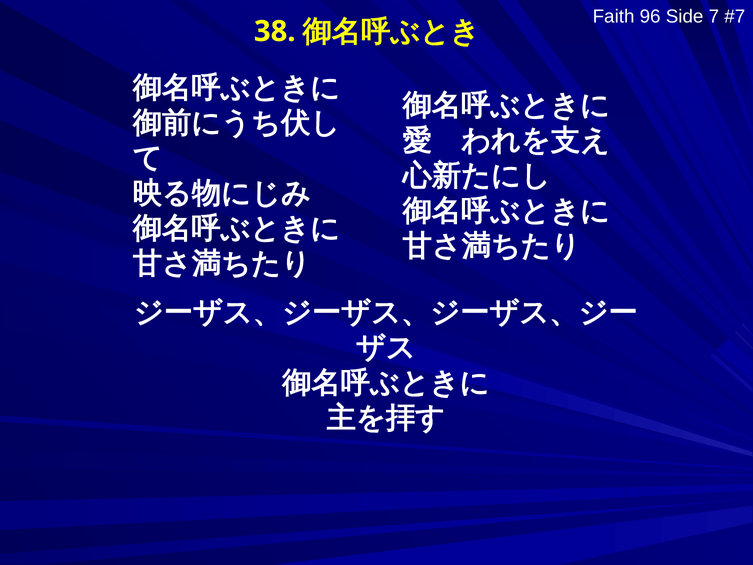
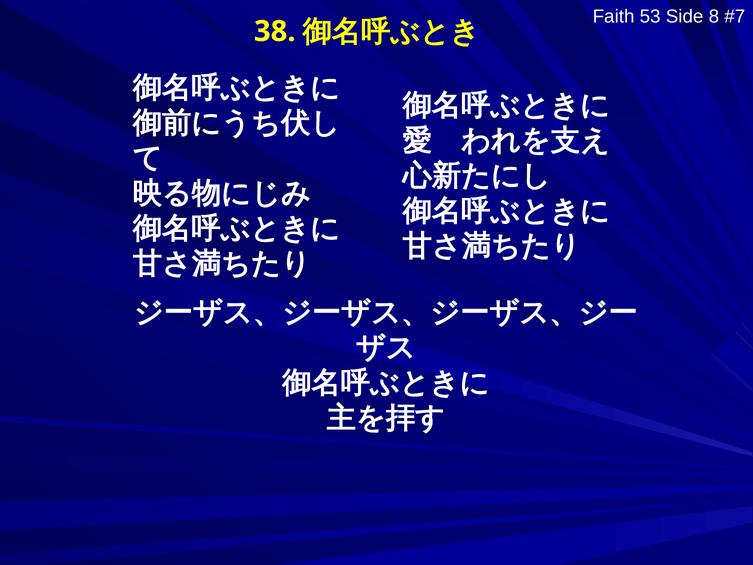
96: 96 -> 53 (650, 16)
7: 7 -> 8 (714, 16)
